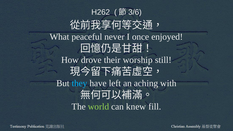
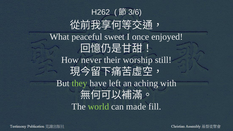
never: never -> sweet (115, 37)
drove: drove -> never (91, 60)
they colour: light blue -> light green (80, 83)
knew: knew -> made (136, 107)
